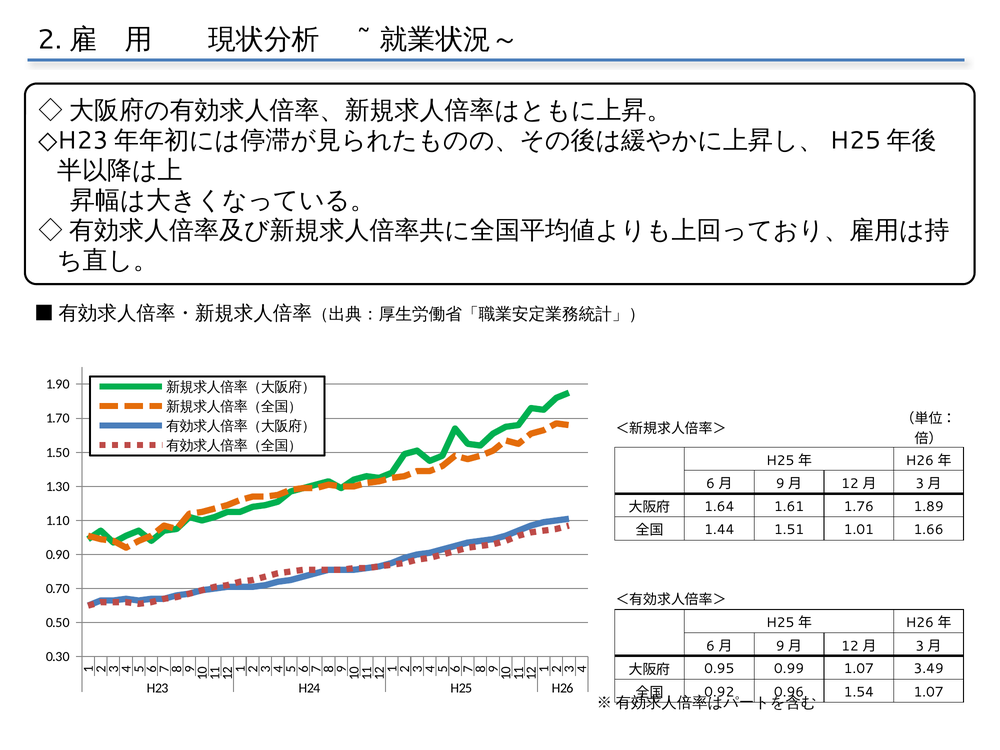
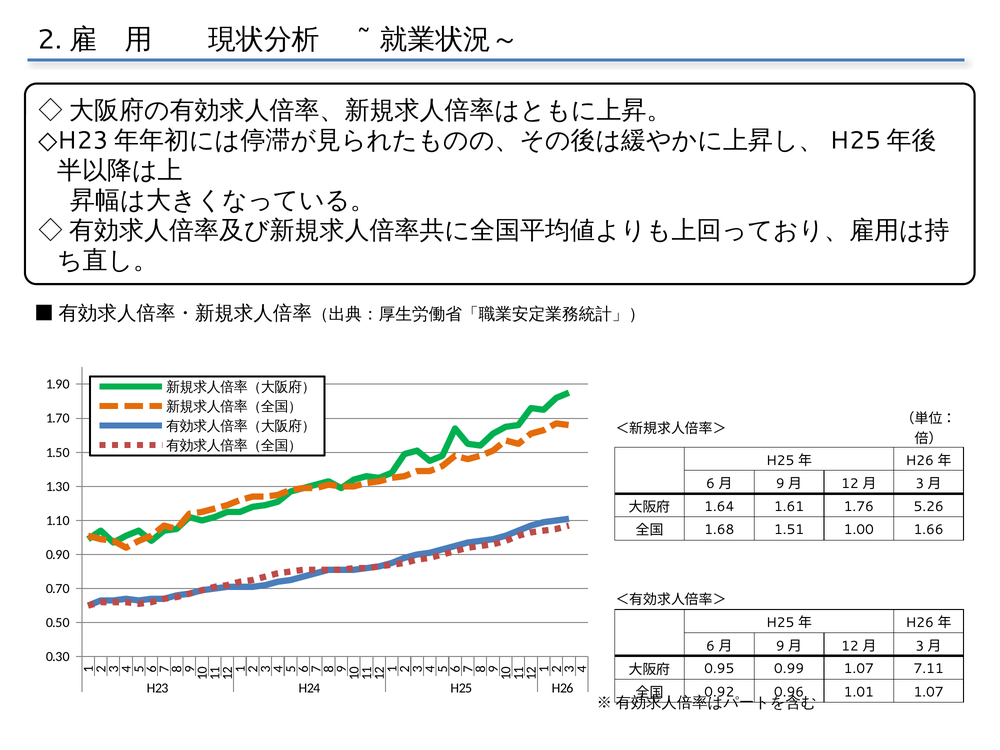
1.89: 1.89 -> 5.26 (929, 506)
1.44: 1.44 -> 1.68 (719, 530)
1.01: 1.01 -> 1.00 (859, 530)
3.49: 3.49 -> 7.11 (929, 669)
1.54: 1.54 -> 1.01 (859, 692)
